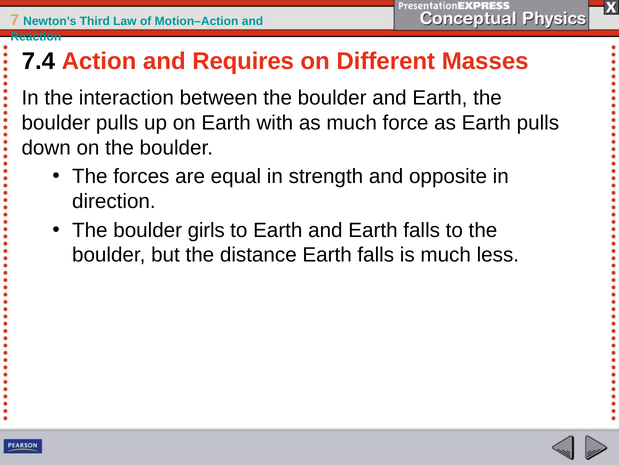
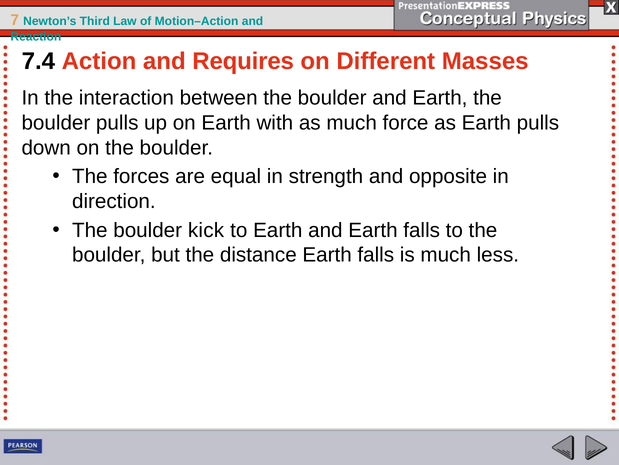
girls: girls -> kick (206, 230)
